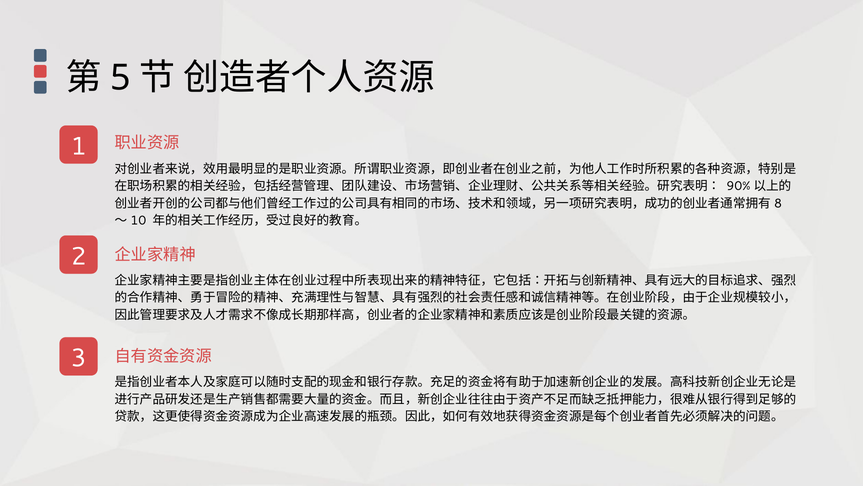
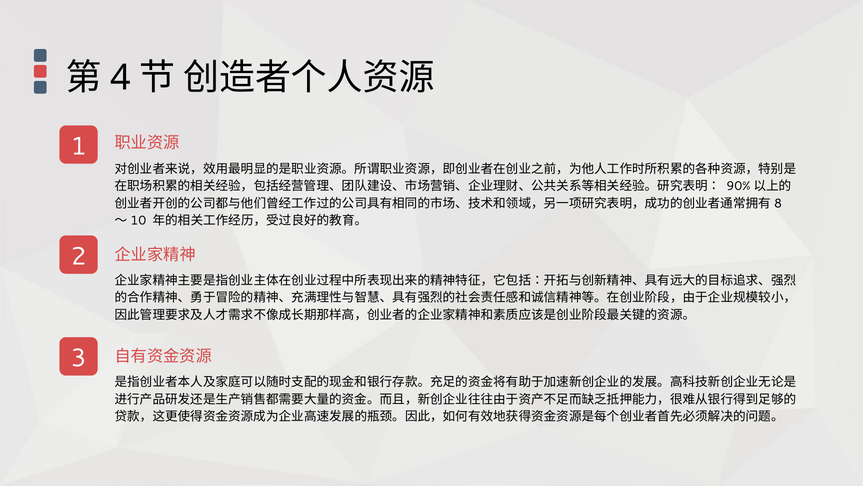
5: 5 -> 4 (120, 78)
